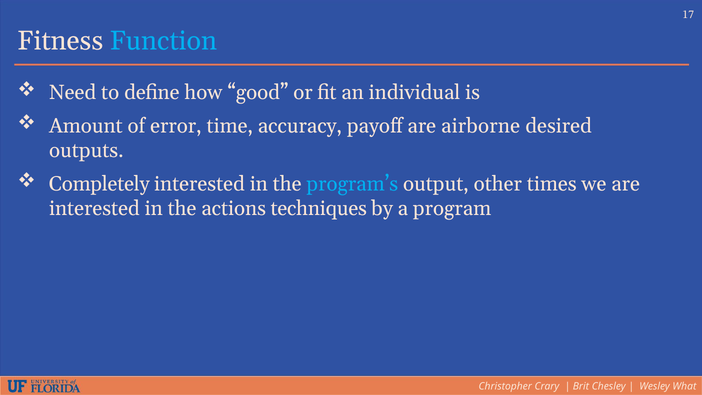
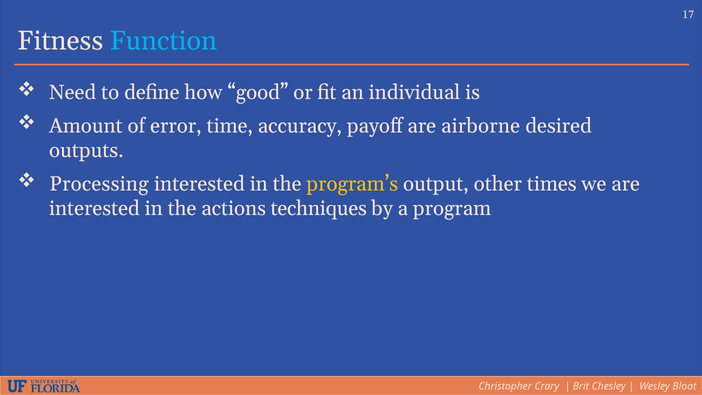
Completely: Completely -> Processing (99, 184)
program’s colour: light blue -> yellow (352, 184)
What: What -> Bloat (684, 386)
